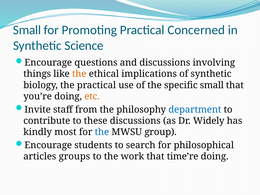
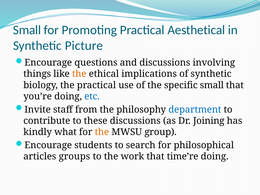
Concerned: Concerned -> Aesthetical (196, 30)
Science: Science -> Picture (84, 46)
etc colour: orange -> blue (92, 96)
Widely: Widely -> Joining (209, 121)
most: most -> what (66, 132)
the colour: blue -> orange (102, 132)
